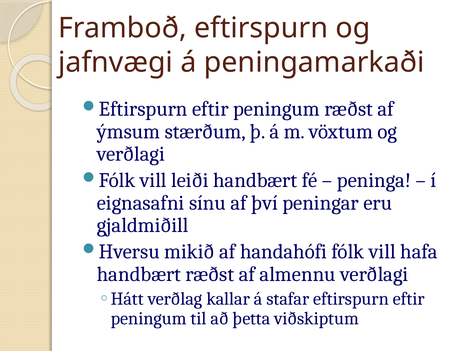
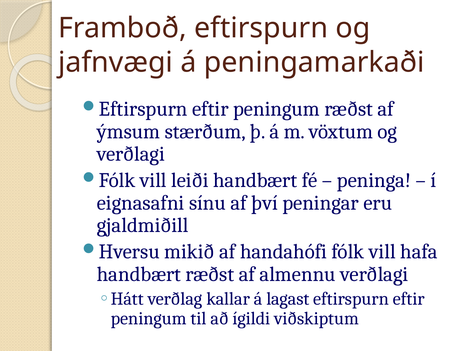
stafar: stafar -> lagast (288, 299)
þetta: þetta -> ígildi (251, 319)
